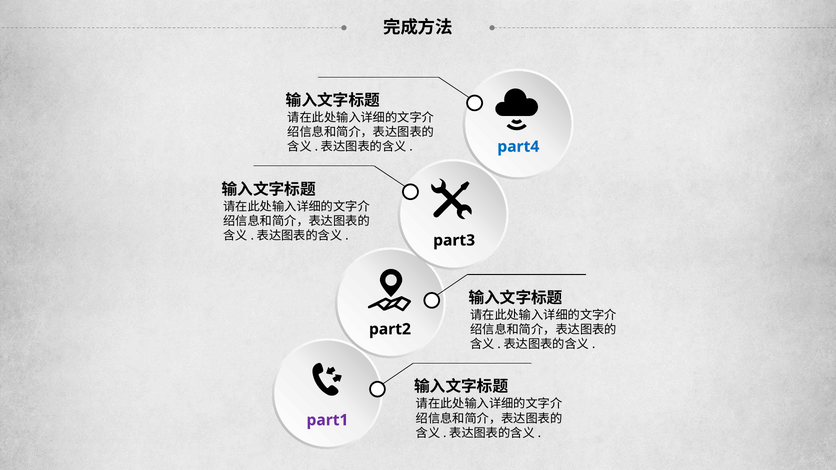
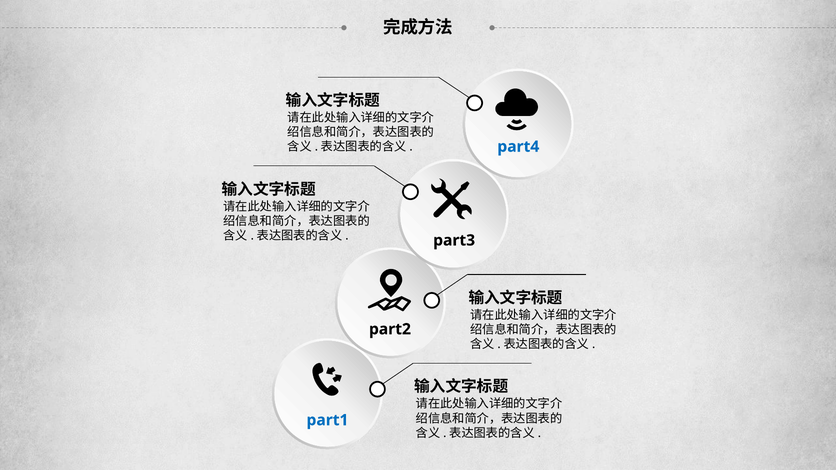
part1 colour: purple -> blue (327, 420)
